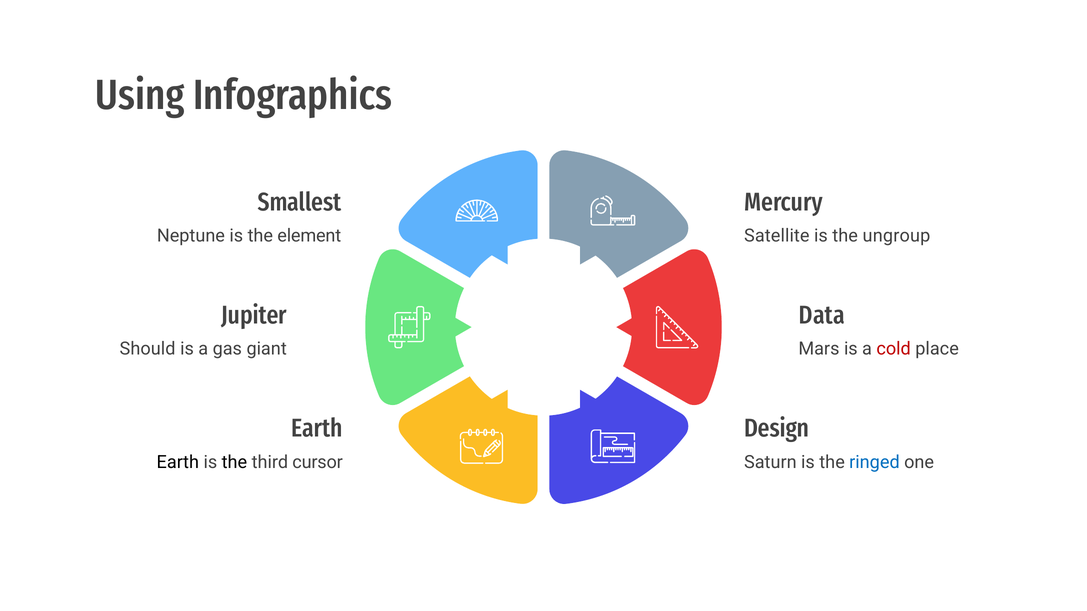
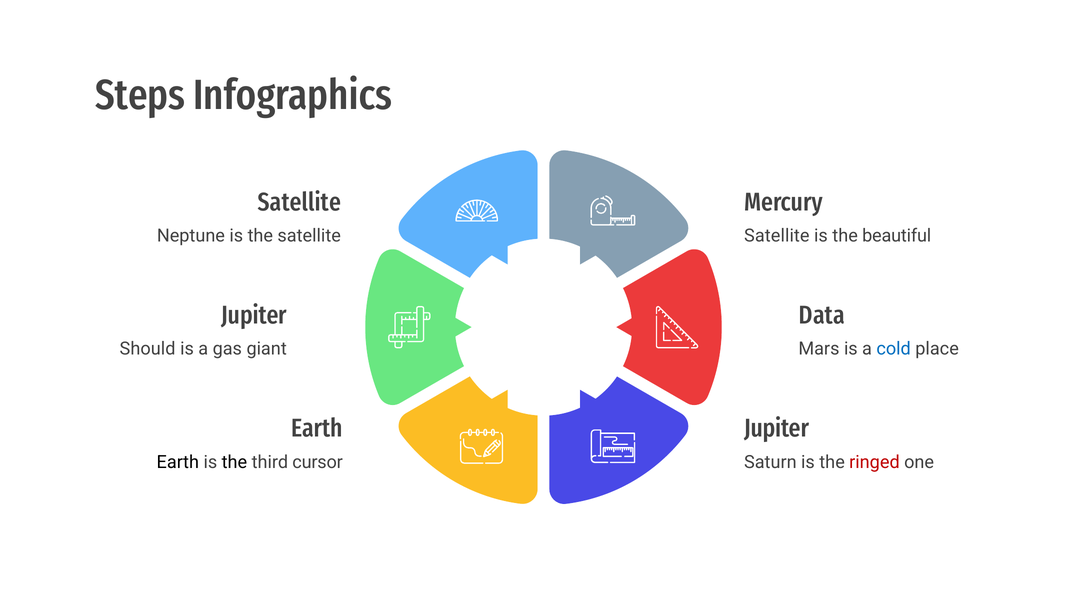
Using: Using -> Steps (140, 95)
Smallest: Smallest -> Satellite (299, 202)
the element: element -> satellite (309, 236)
ungroup: ungroup -> beautiful (897, 236)
cold colour: red -> blue (894, 349)
Design: Design -> Jupiter (777, 429)
ringed colour: blue -> red (874, 462)
